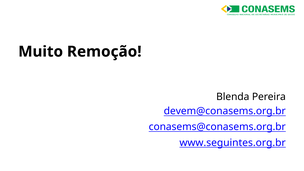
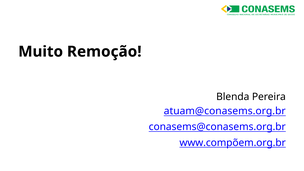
devem@conasems.org.br: devem@conasems.org.br -> atuam@conasems.org.br (225, 111)
www.seguintes.org.br: www.seguintes.org.br -> www.compõem.org.br (233, 143)
